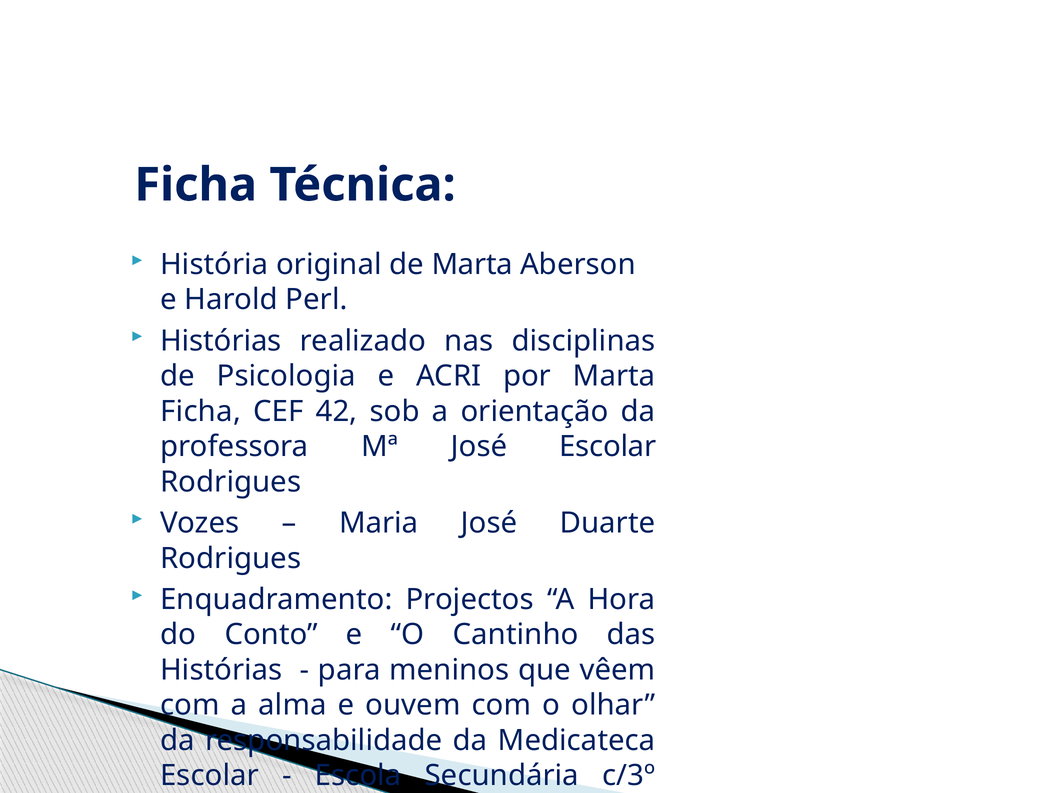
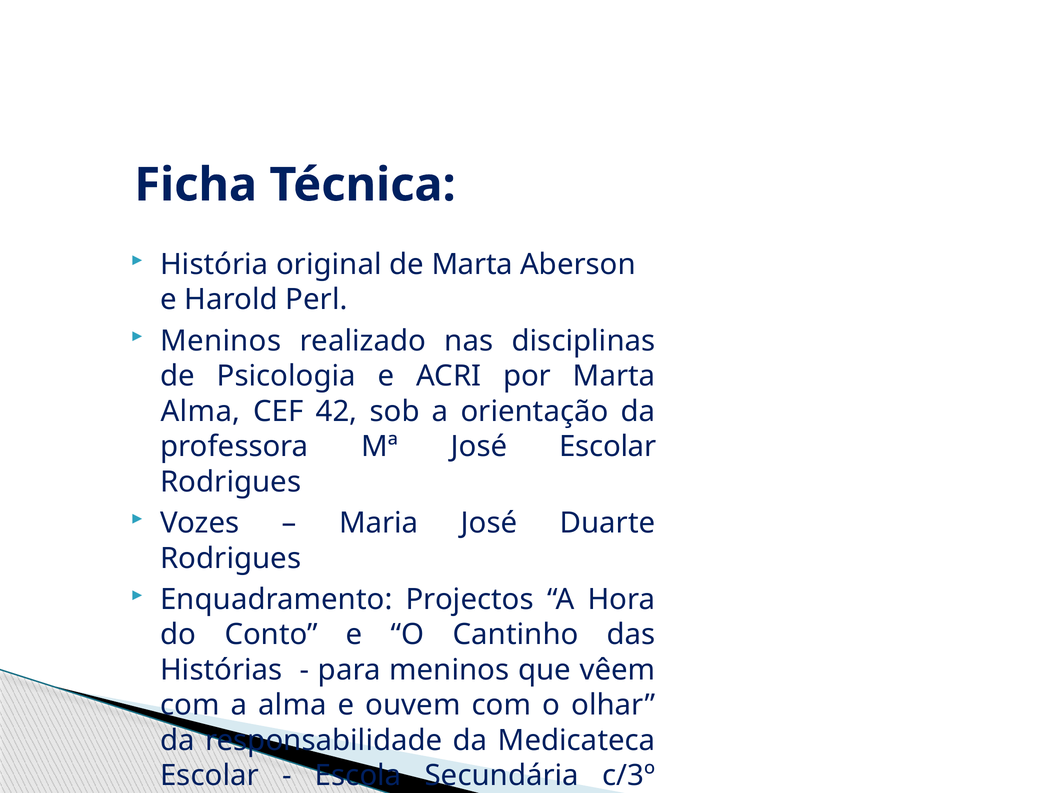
Histórias: Histórias -> Meninos (221, 341)
Ficha: Ficha -> Alma (201, 412)
